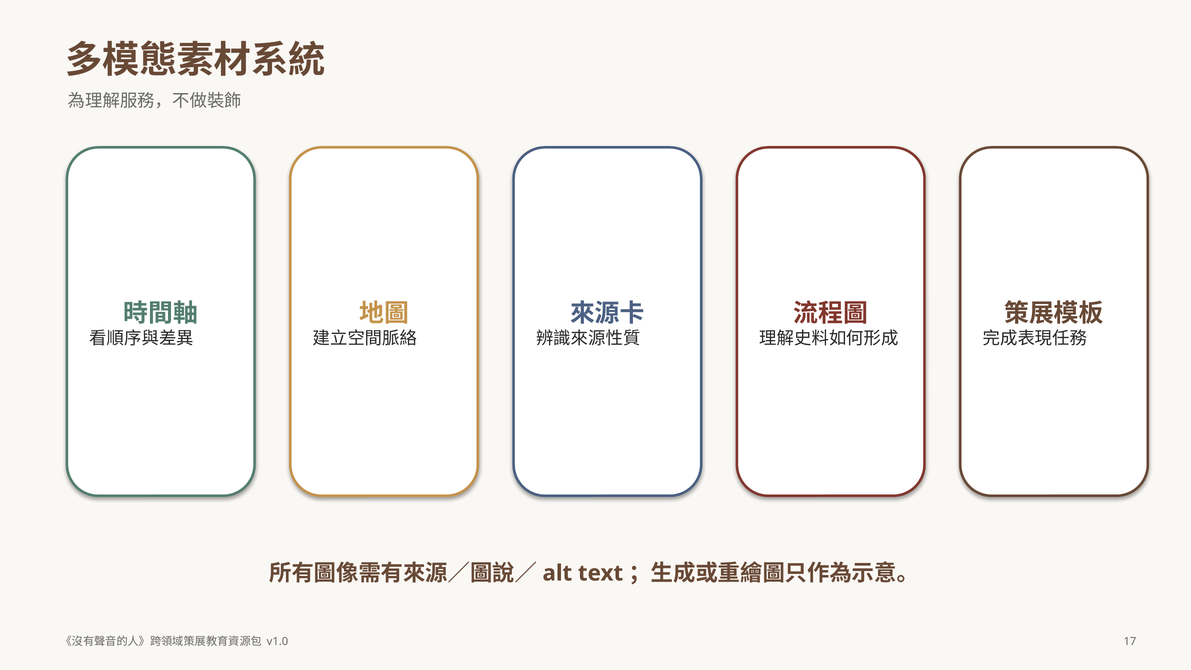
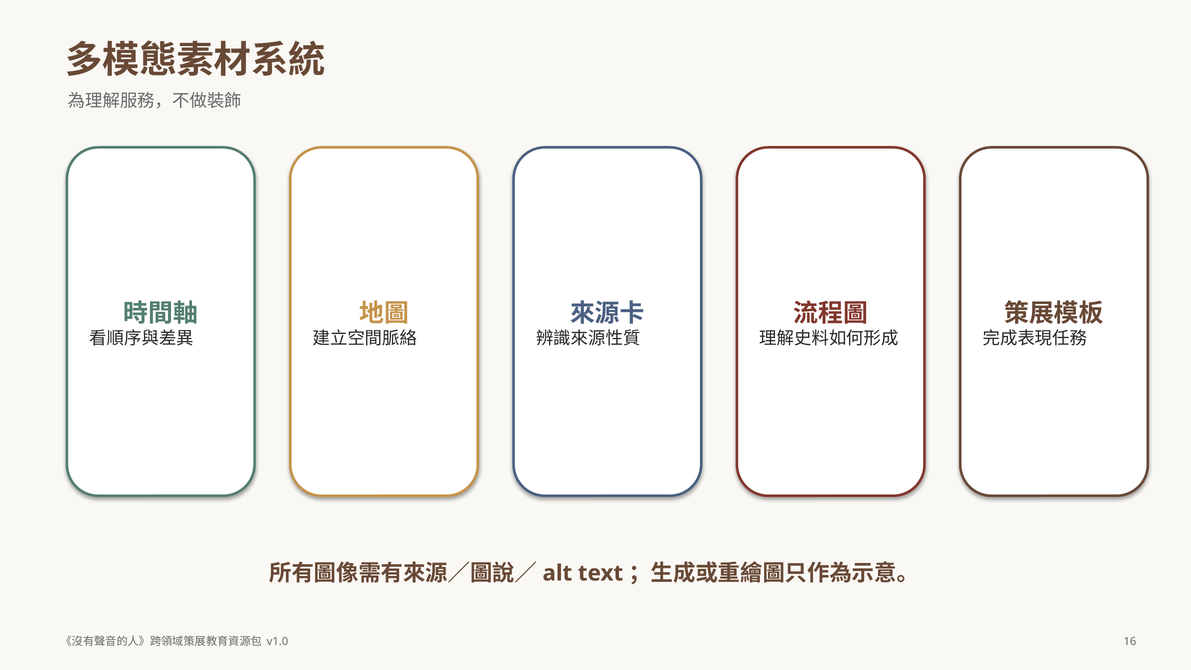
17: 17 -> 16 (1130, 642)
